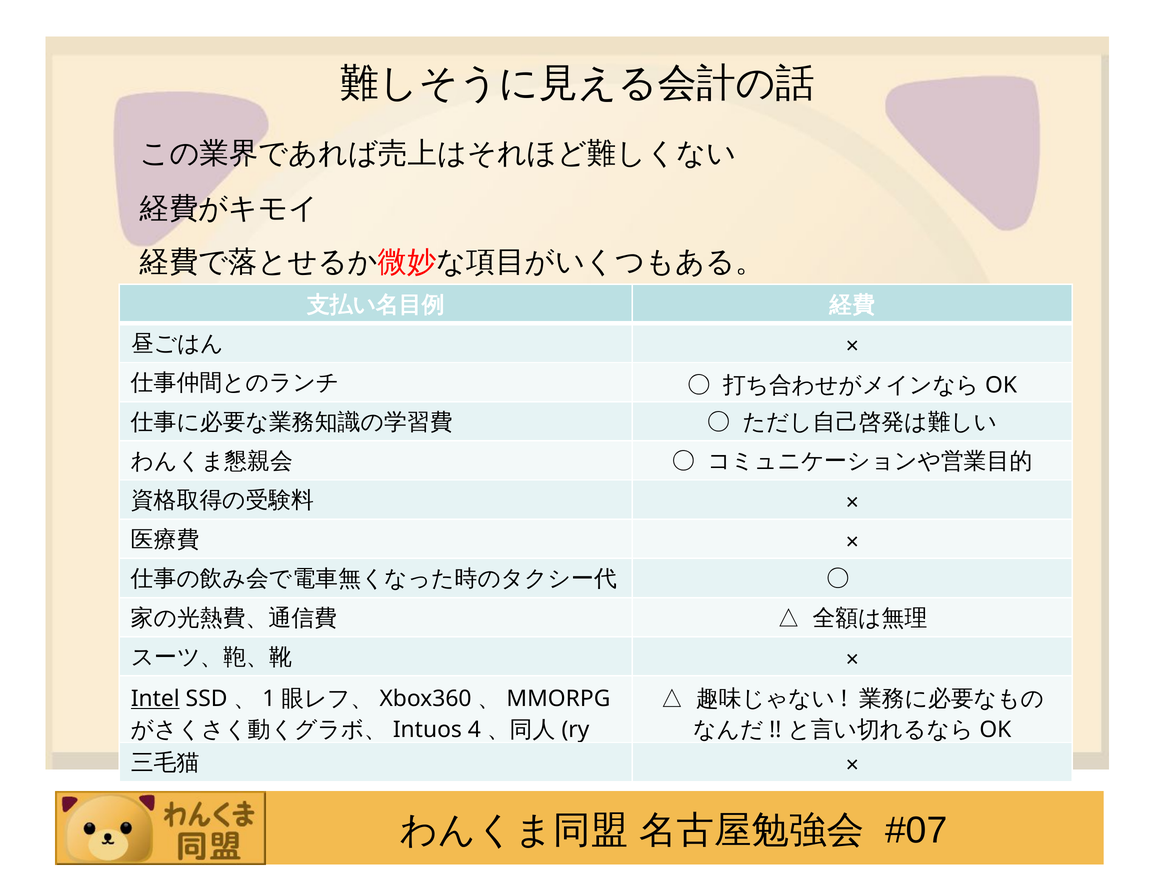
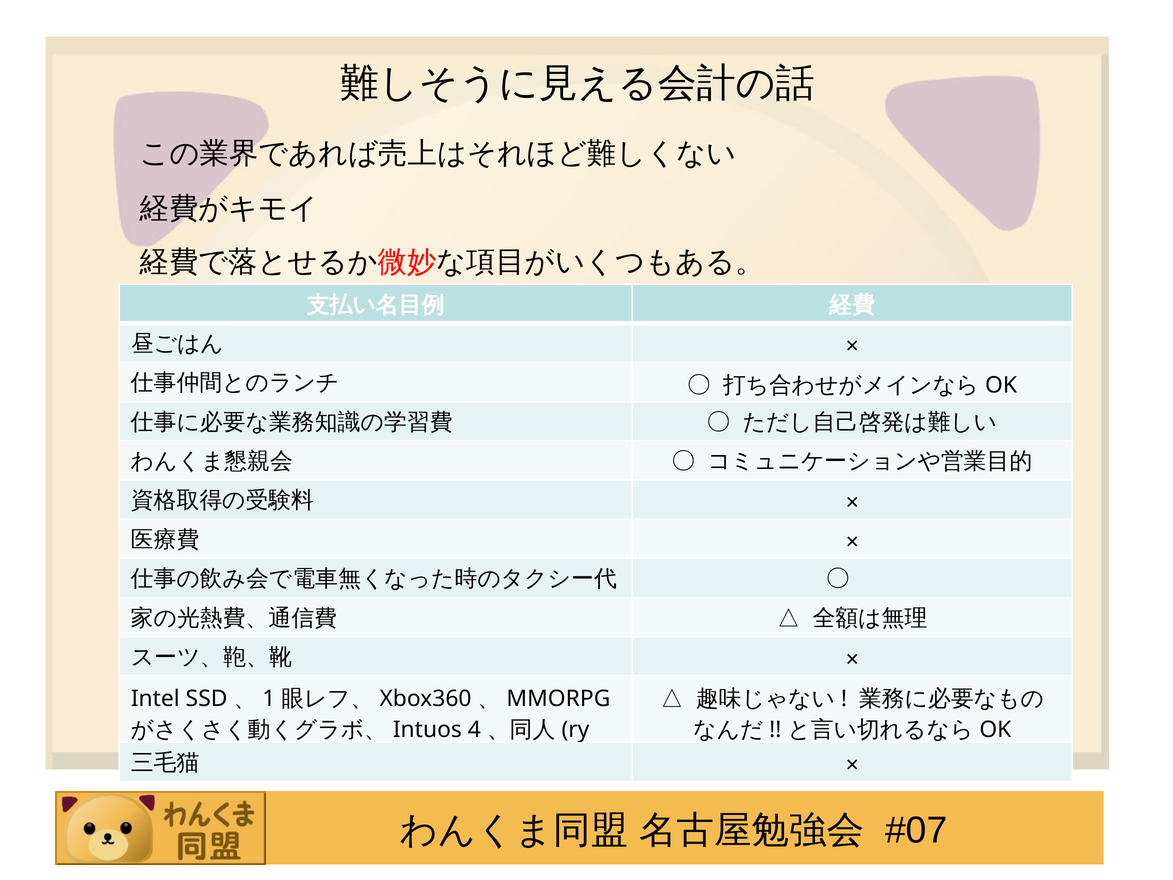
Intel underline: present -> none (155, 698)
